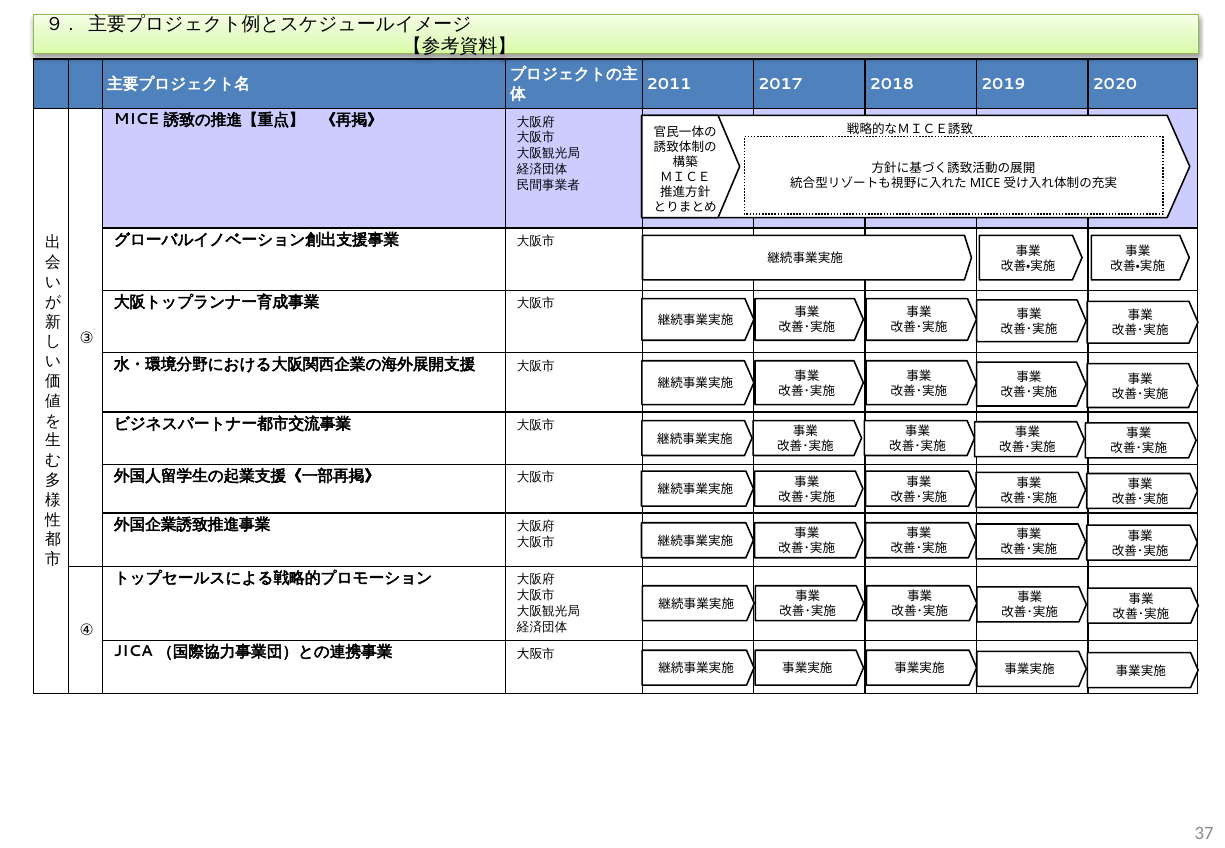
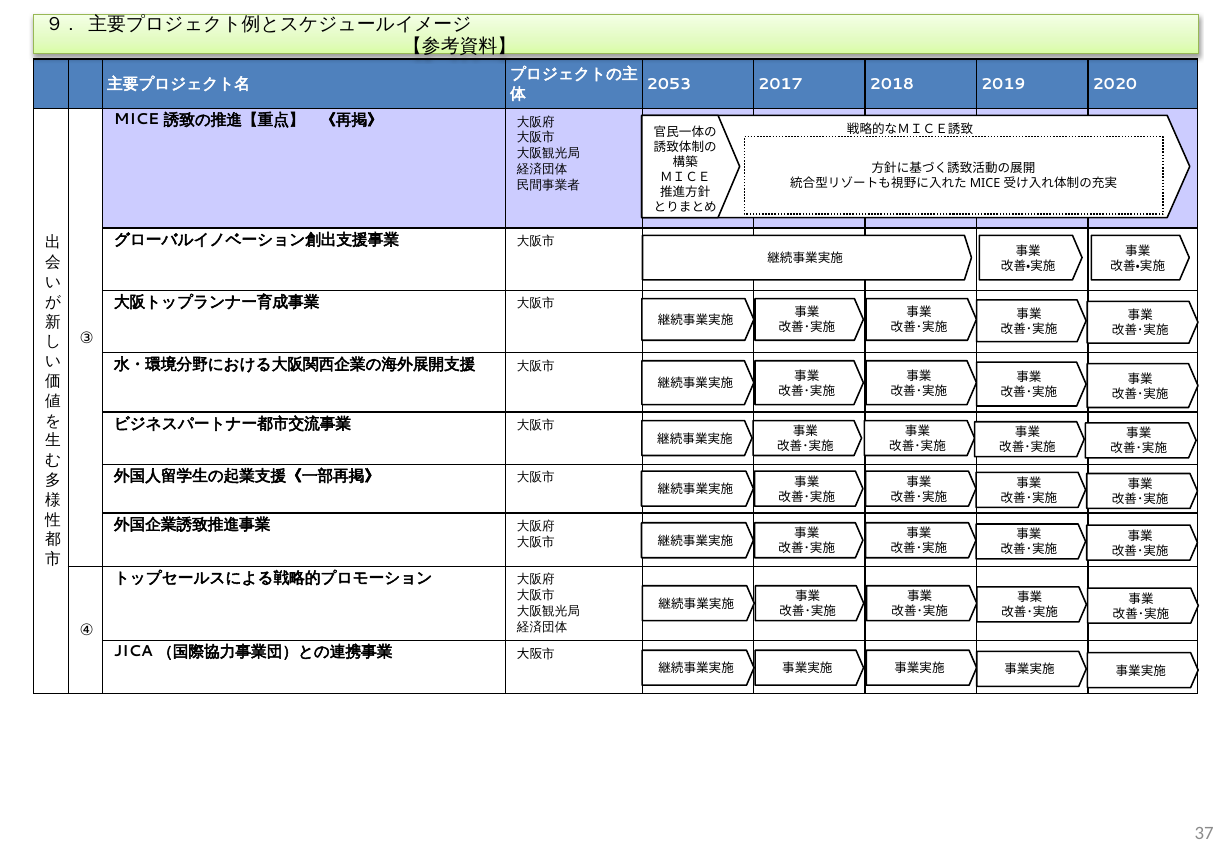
2011: 2011 -> 2053 (669, 85)
